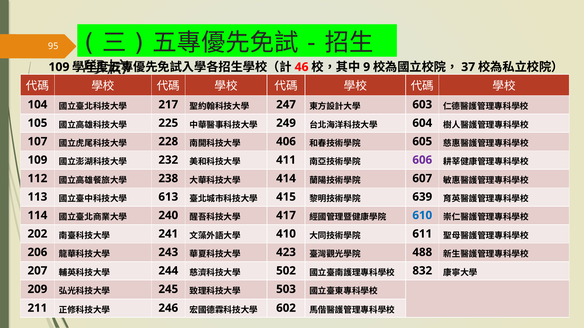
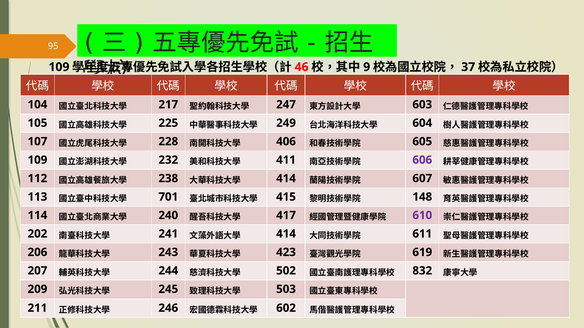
613: 613 -> 701 (168, 197)
639: 639 -> 148 (422, 197)
610 colour: blue -> purple (422, 216)
410: 410 -> 414 (286, 234)
488: 488 -> 619 (422, 253)
